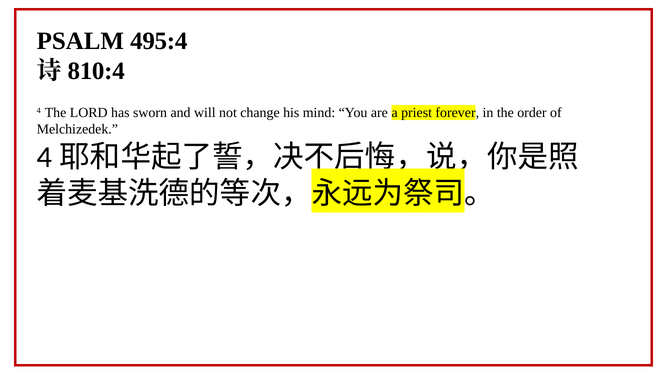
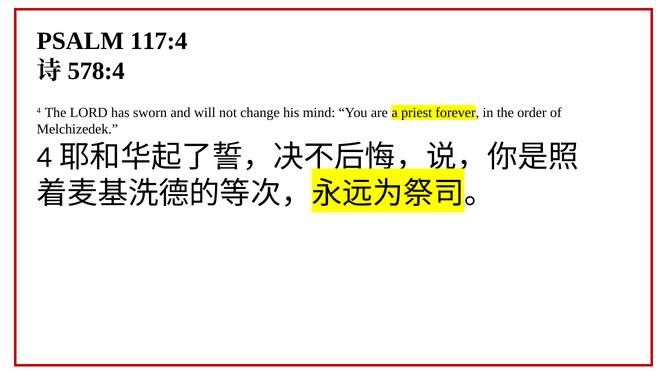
495:4: 495:4 -> 117:4 (159, 41)
810:4: 810:4 -> 578:4 (96, 71)
